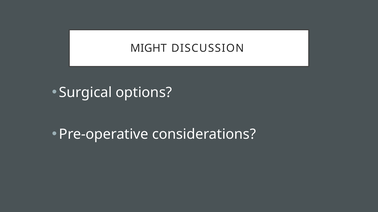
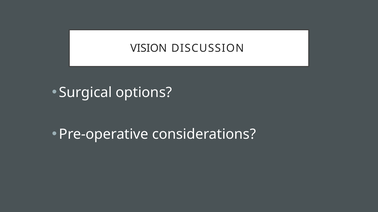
MIGHT: MIGHT -> VISION (149, 48)
